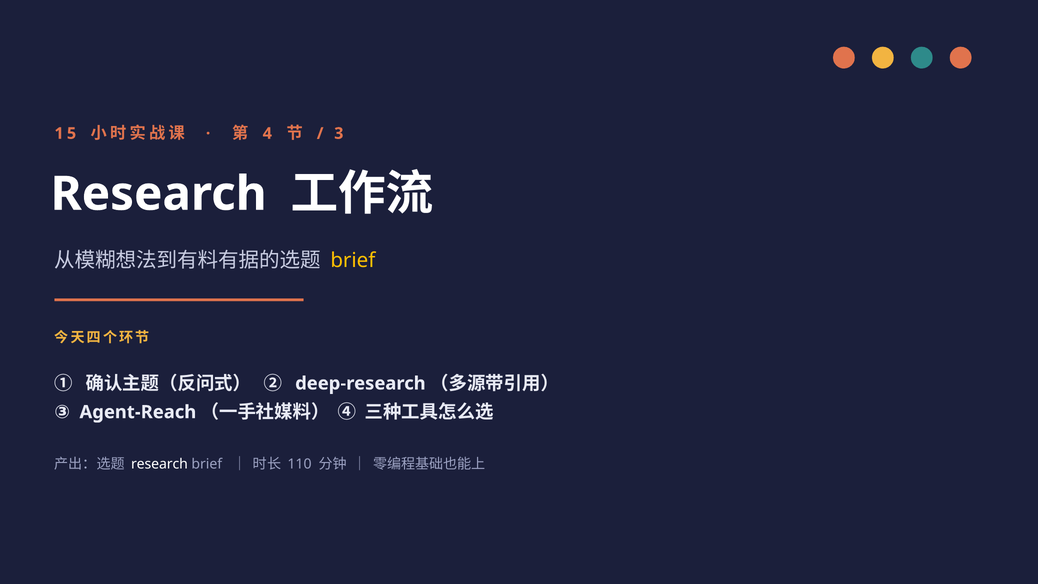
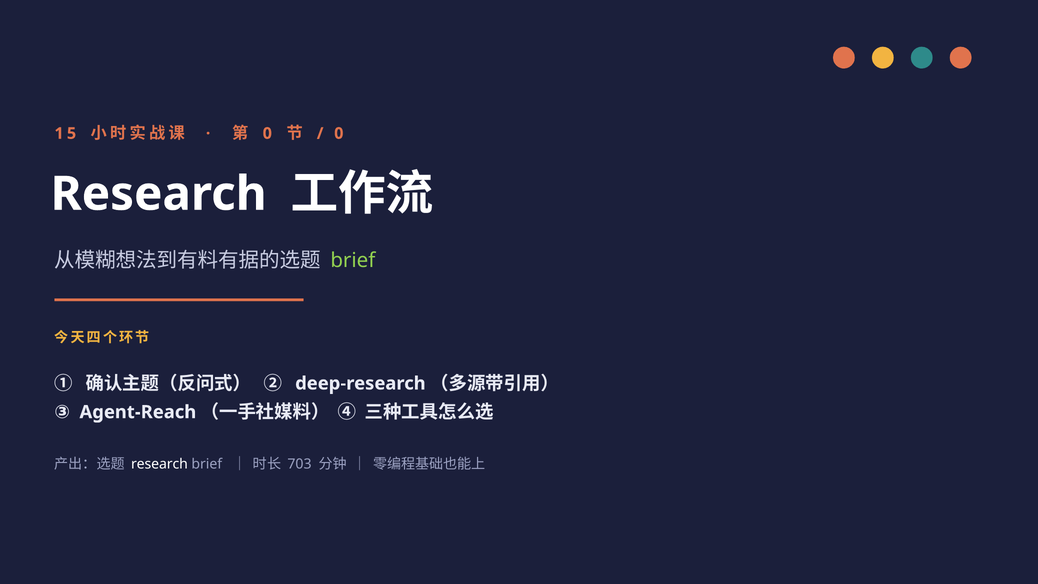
4: 4 -> 0 (267, 133)
3: 3 -> 0 (339, 133)
brief colour: yellow -> light green (353, 260)
110: 110 -> 703 (300, 464)
